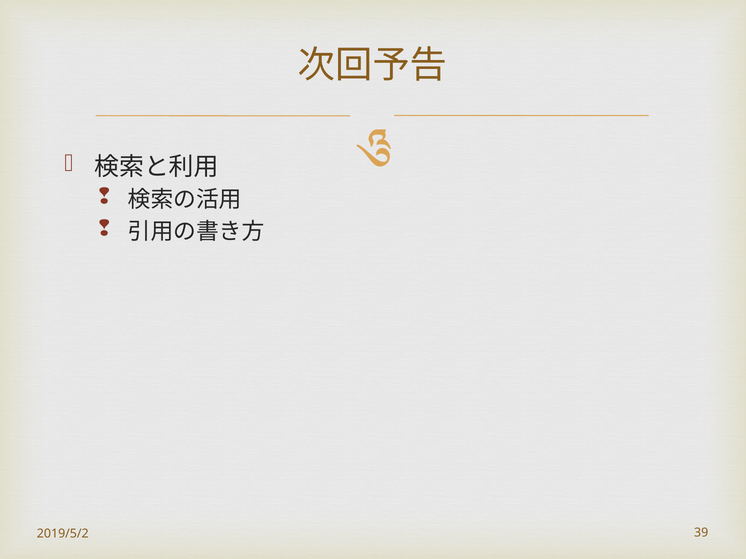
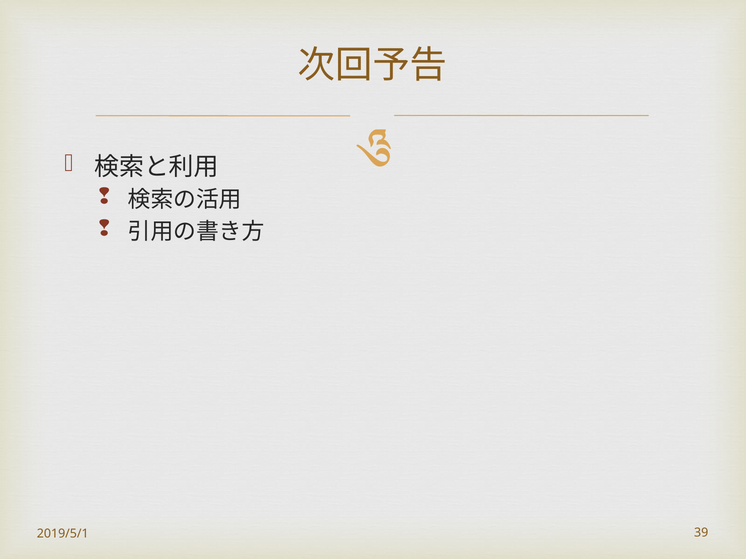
2019/5/2: 2019/5/2 -> 2019/5/1 (63, 534)
